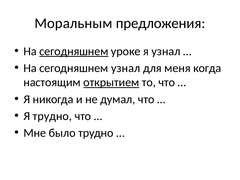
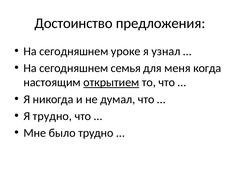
Моральным: Моральным -> Достоинство (74, 23)
сегодняшнем underline: present -> none (74, 51)
сегодняшнем узнал: узнал -> семья (126, 68)
